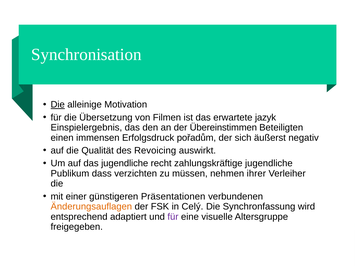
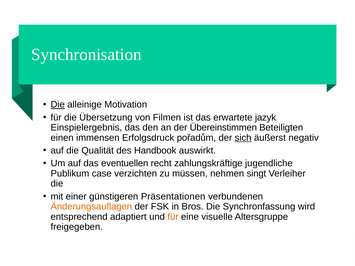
sich underline: none -> present (243, 138)
Revoicing: Revoicing -> Handbook (155, 151)
das jugendliche: jugendliche -> eventuellen (125, 163)
dass: dass -> case (102, 174)
ihrer: ihrer -> singt (256, 174)
Celý: Celý -> Bros (193, 207)
für colour: purple -> orange (173, 217)
